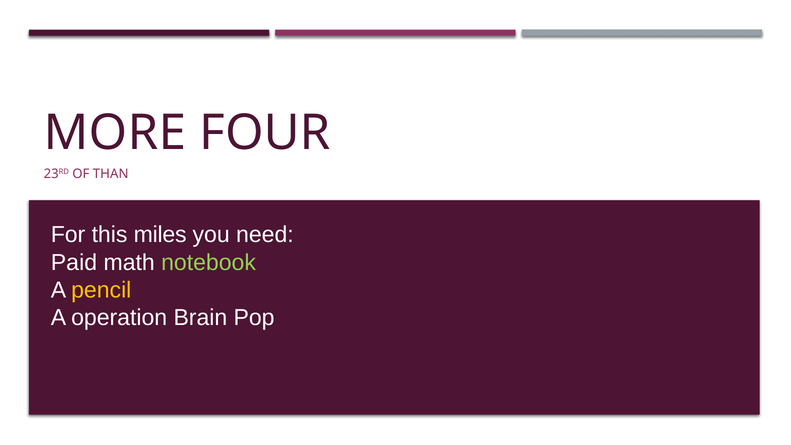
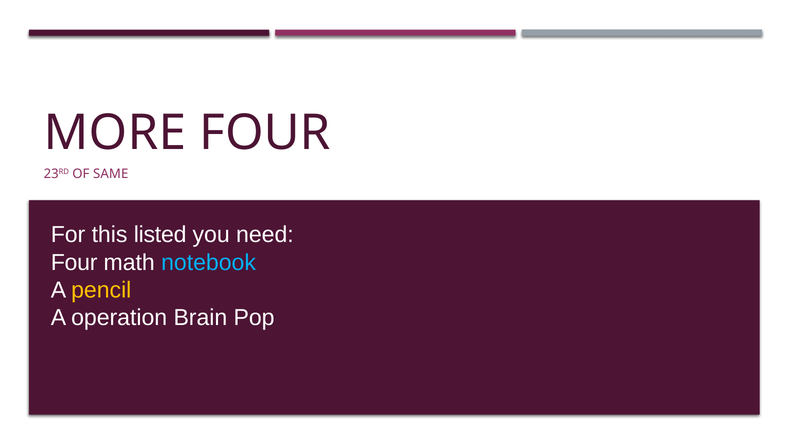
THAN: THAN -> SAME (111, 174)
miles: miles -> listed (160, 235)
Paid: Paid -> Four (74, 262)
notebook colour: light green -> light blue (209, 262)
